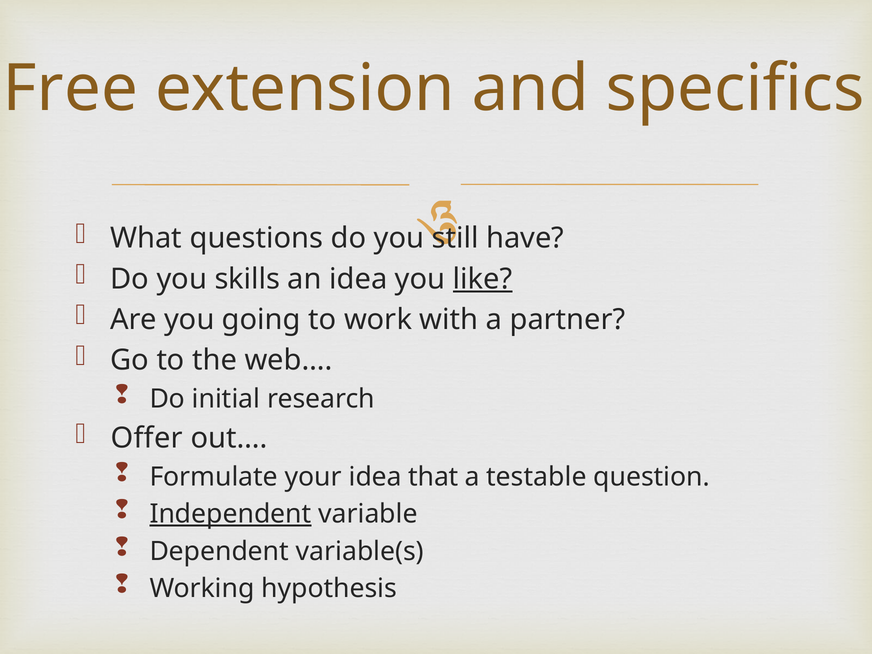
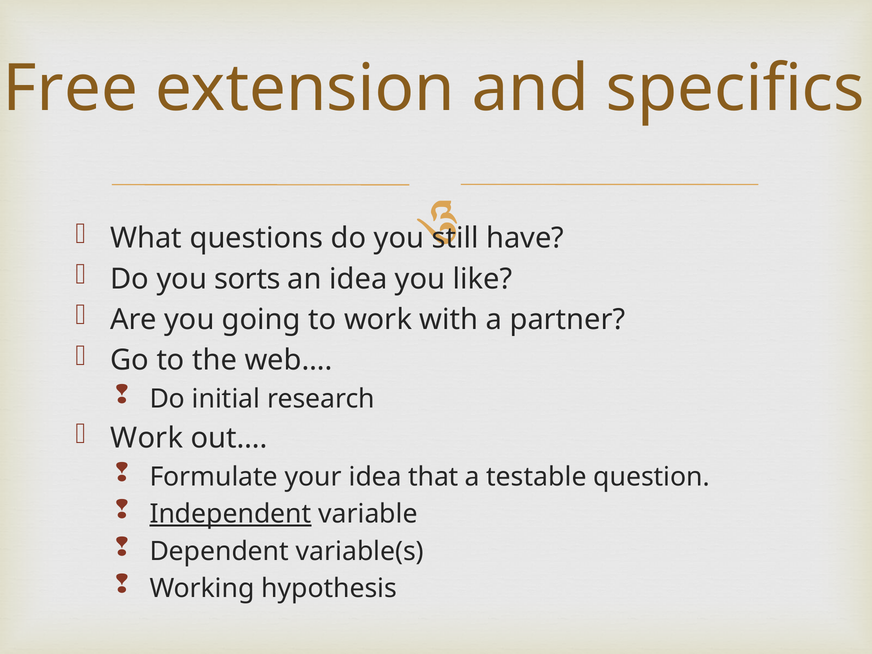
skills: skills -> sorts (247, 279)
like underline: present -> none (483, 279)
Offer: Offer -> Work (147, 438)
